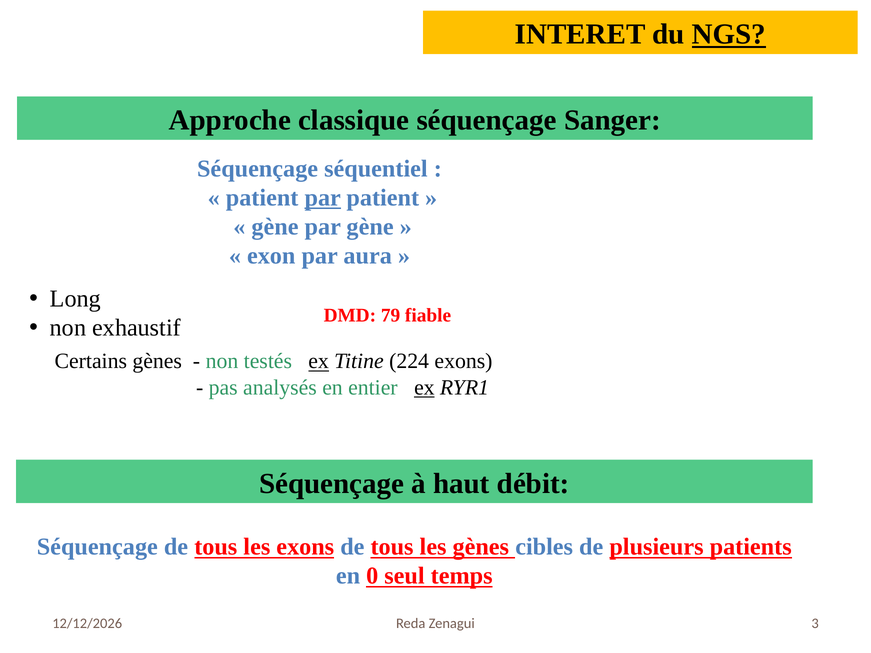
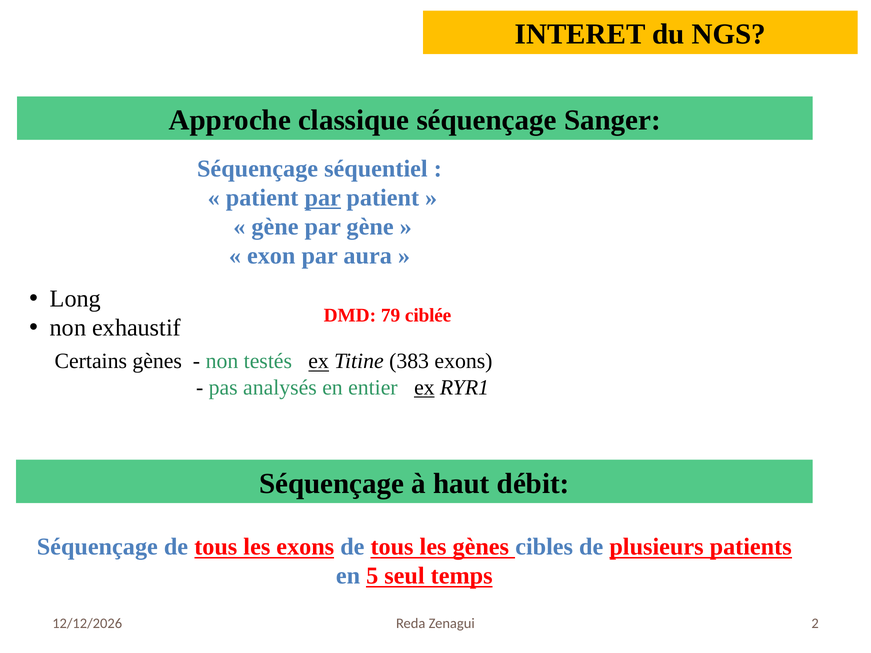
NGS underline: present -> none (729, 34)
fiable: fiable -> ciblée (428, 315)
224: 224 -> 383 (409, 361)
0: 0 -> 5 (372, 576)
3: 3 -> 2 (815, 624)
